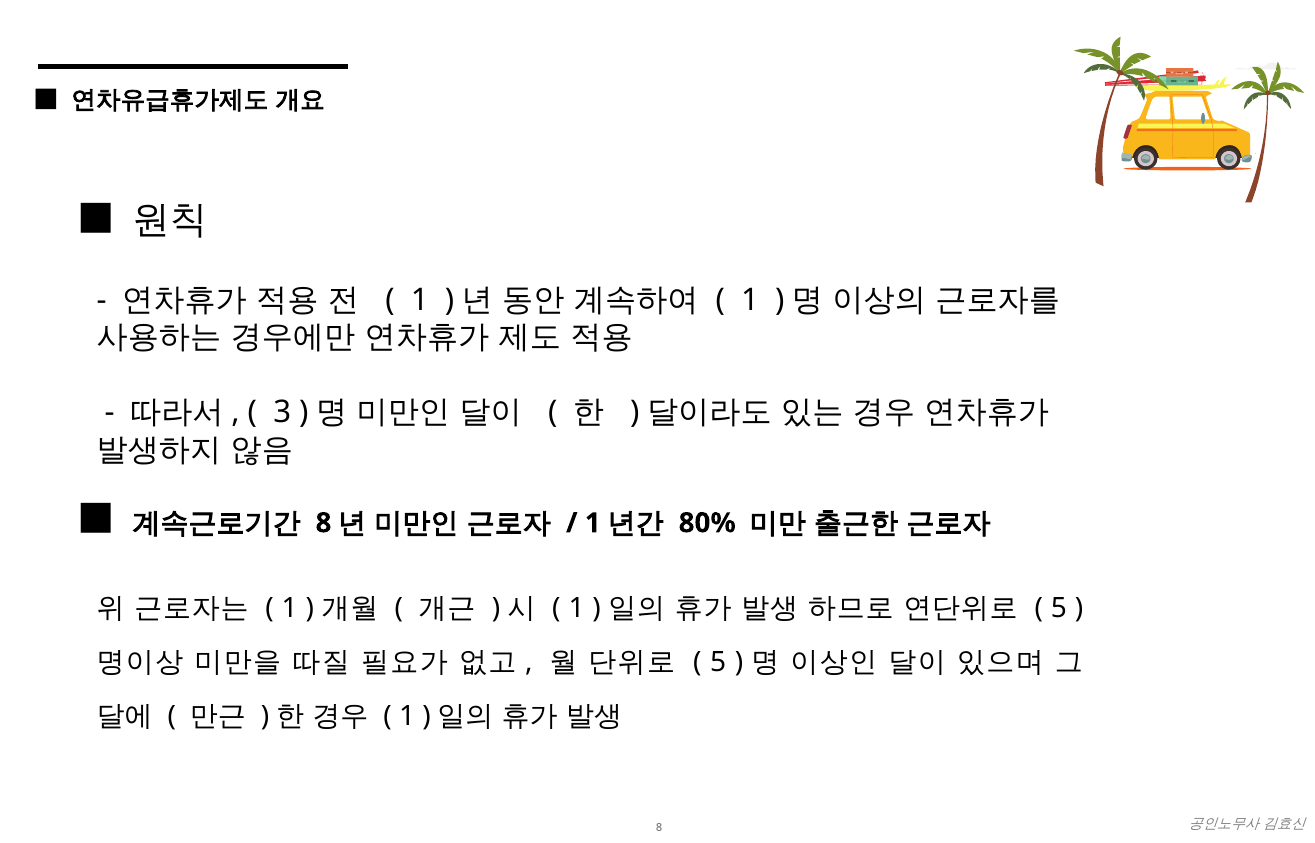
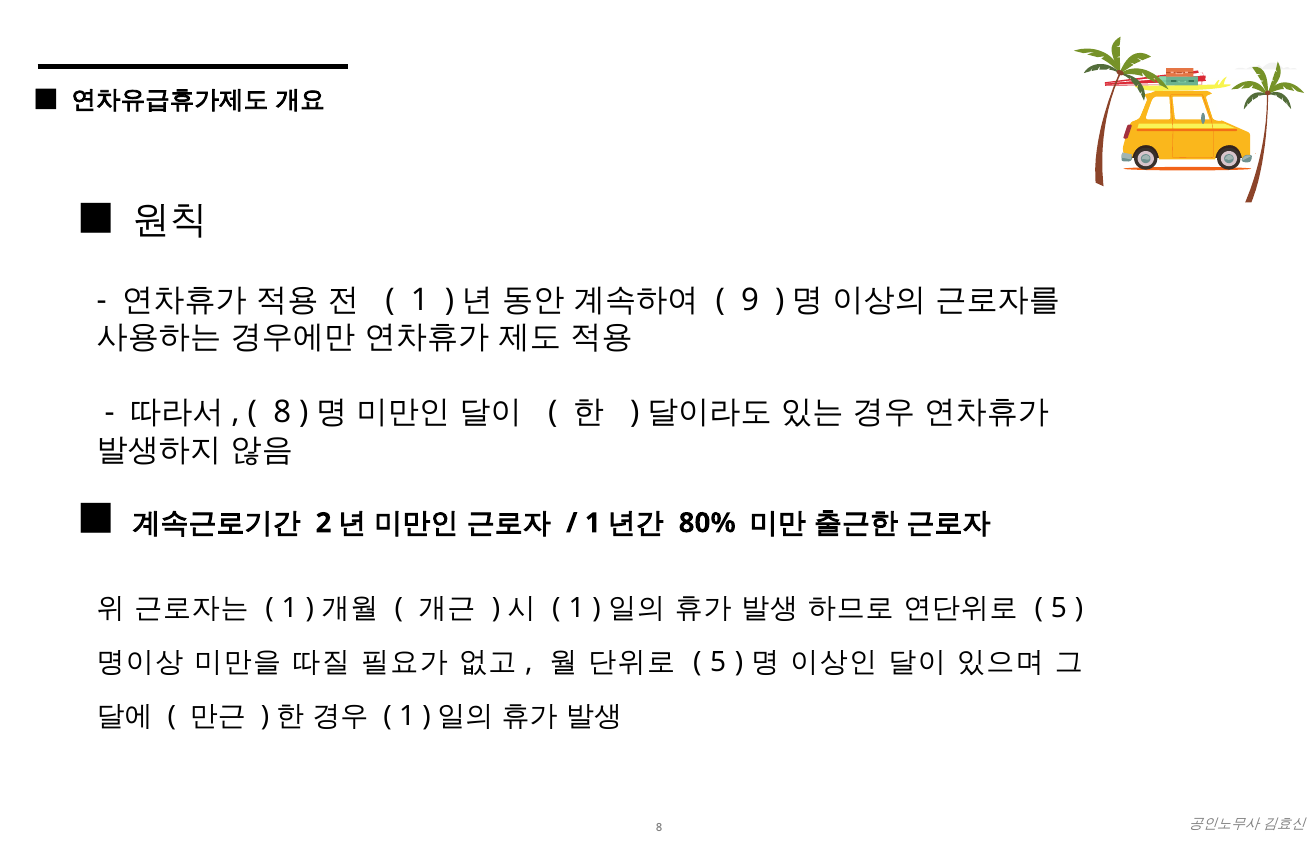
1: 1 -> 9 (750, 300)
3: 3 -> 8 (282, 412)
8: 8 -> 2 (324, 523)
